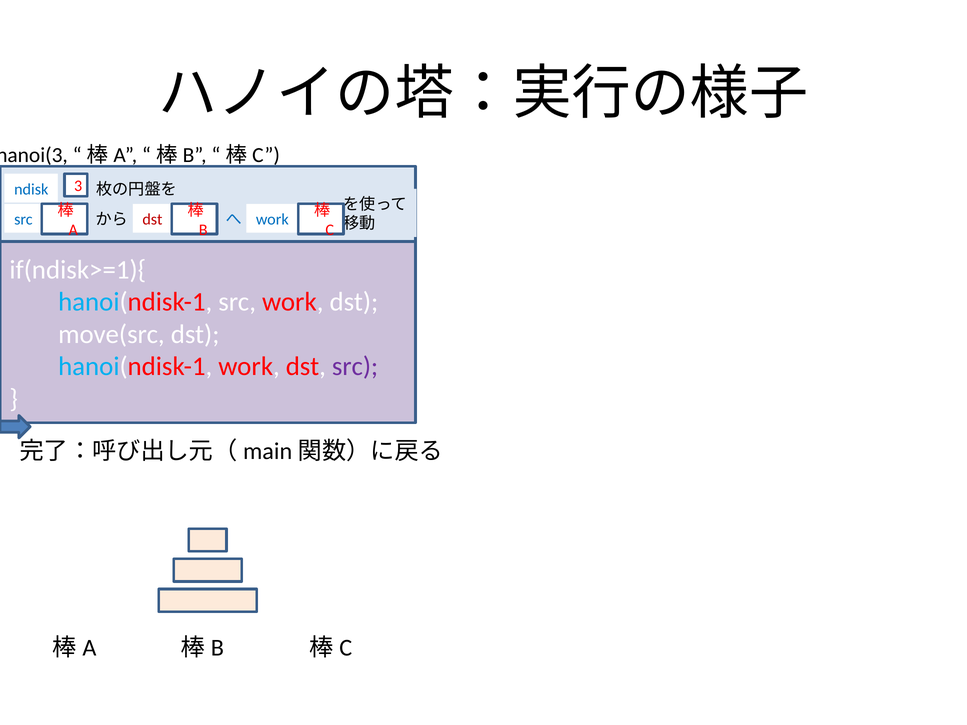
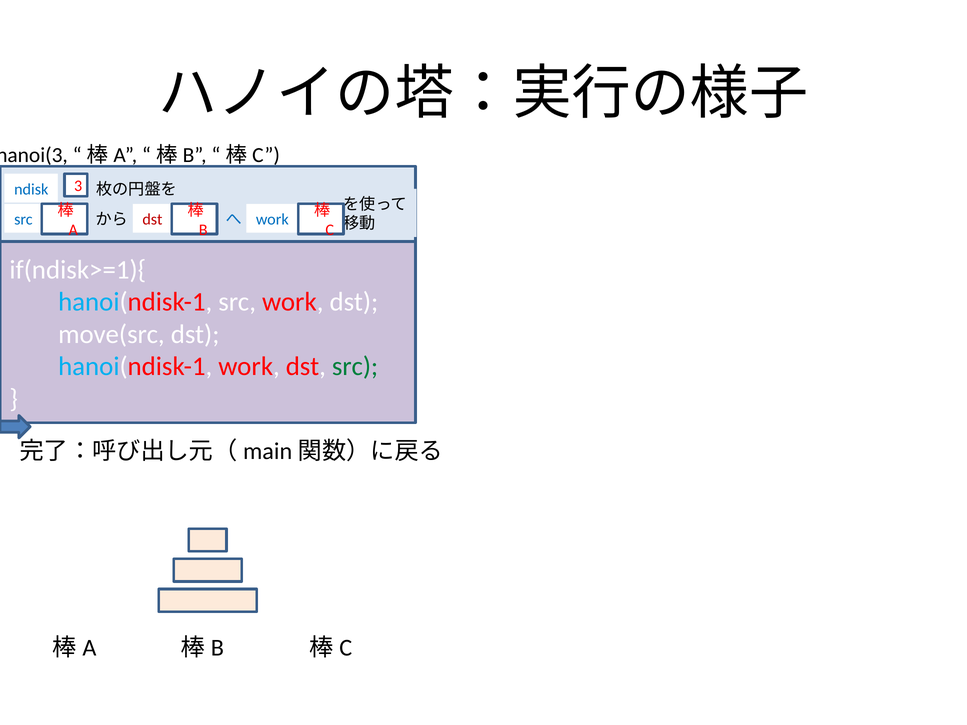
src colour: purple -> green (355, 367)
